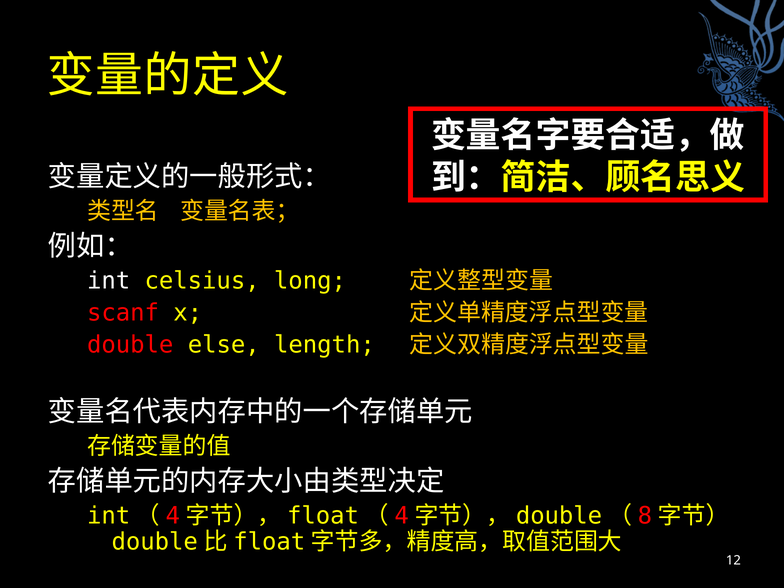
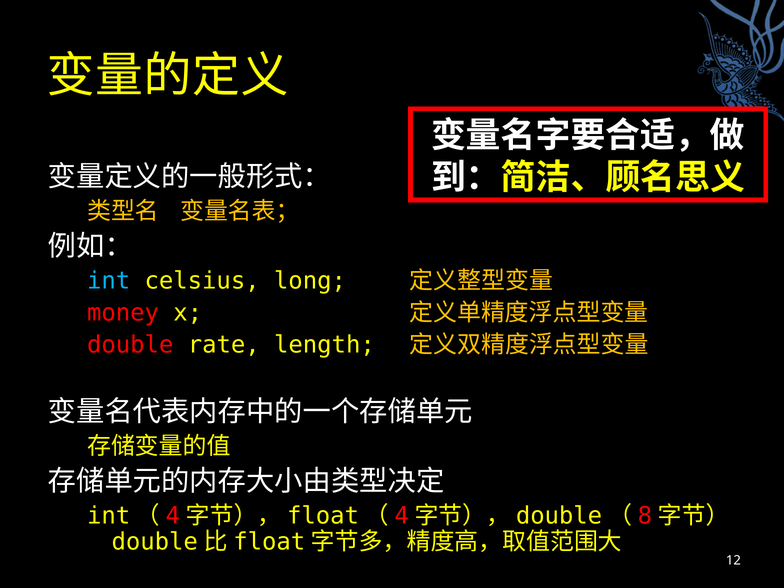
int colour: white -> light blue (109, 281)
scanf: scanf -> money (123, 313)
else: else -> rate (224, 345)
